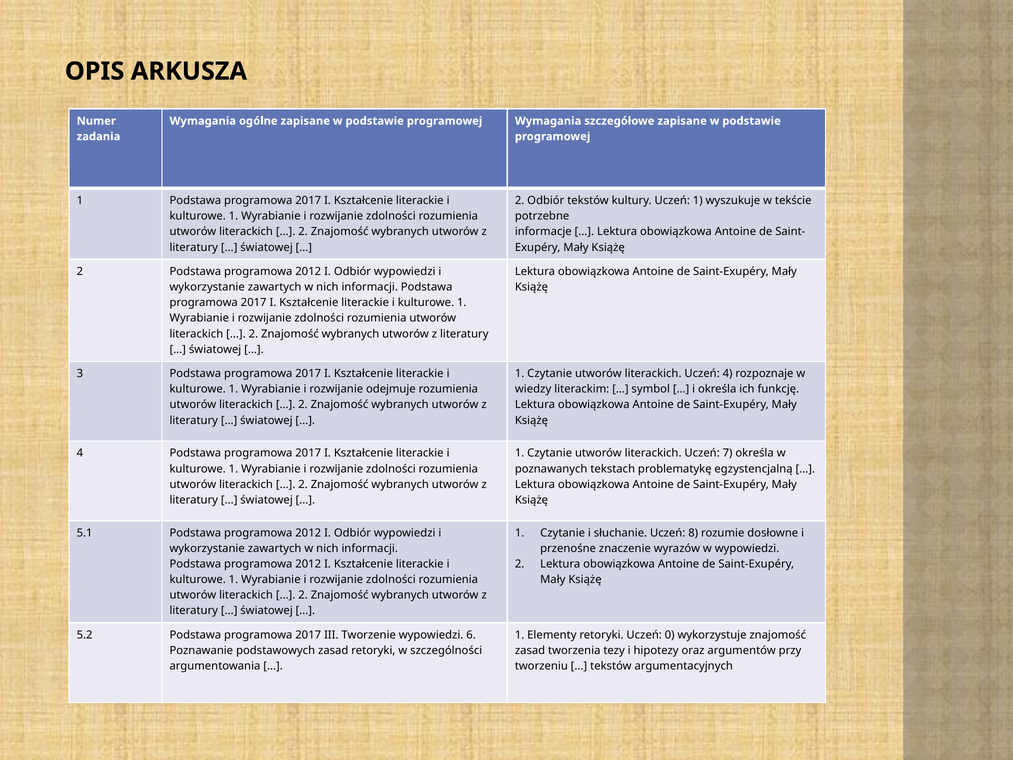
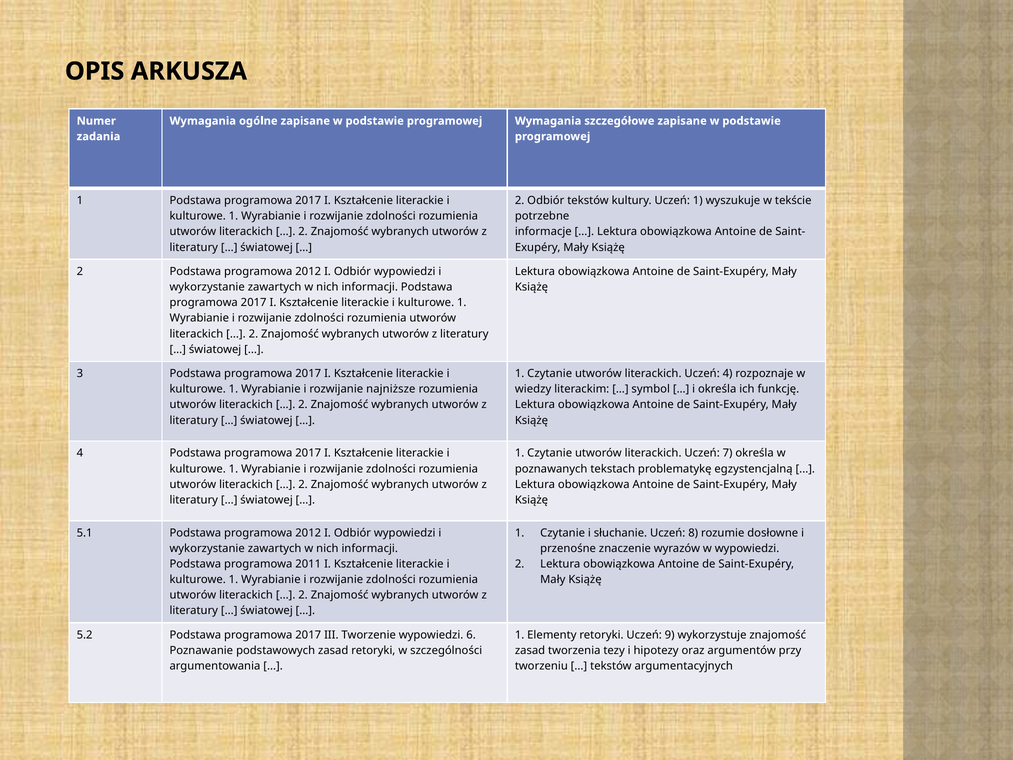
odejmuje: odejmuje -> najniższe (391, 389)
2012: 2012 -> 2011 (308, 564)
0: 0 -> 9 (670, 635)
